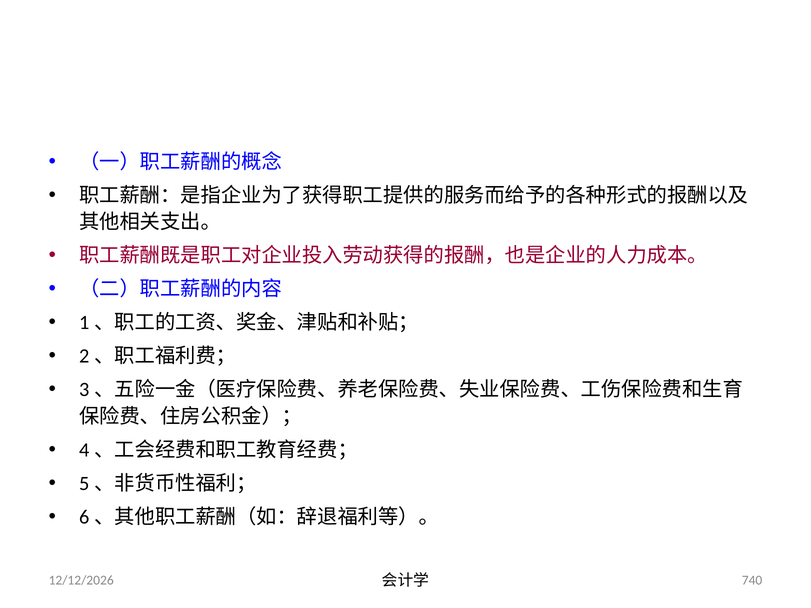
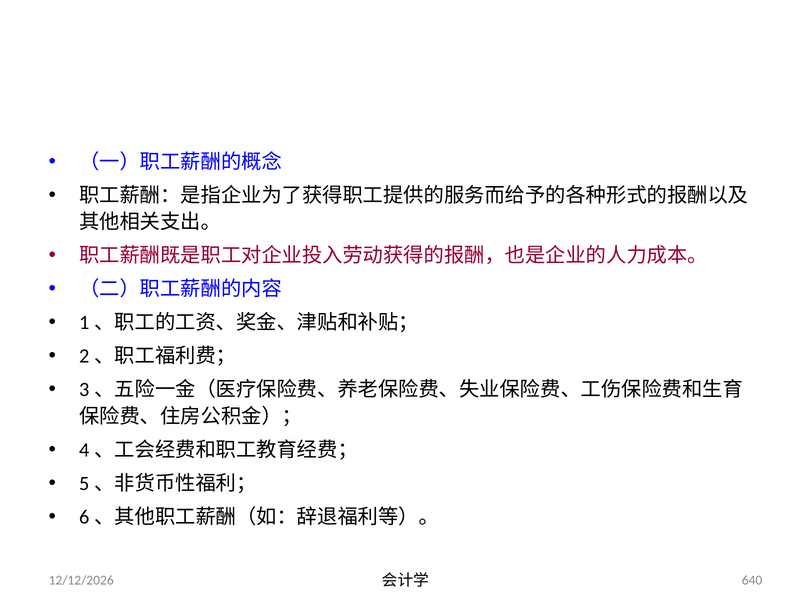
740: 740 -> 640 (752, 581)
